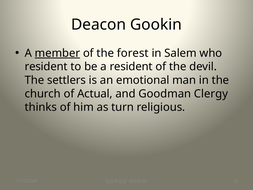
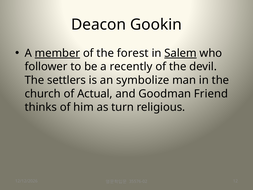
Salem underline: none -> present (181, 53)
resident: resident -> follower (46, 67)
a resident: resident -> recently (131, 67)
emotional: emotional -> symbolize (143, 80)
Clergy: Clergy -> Friend (211, 94)
